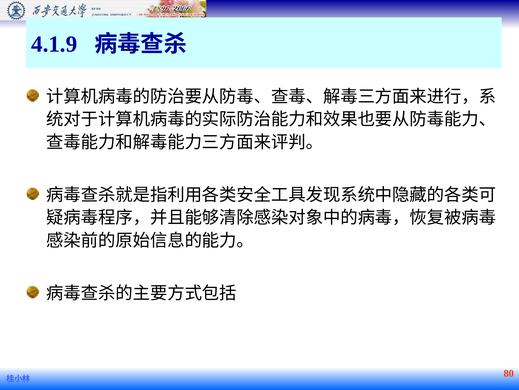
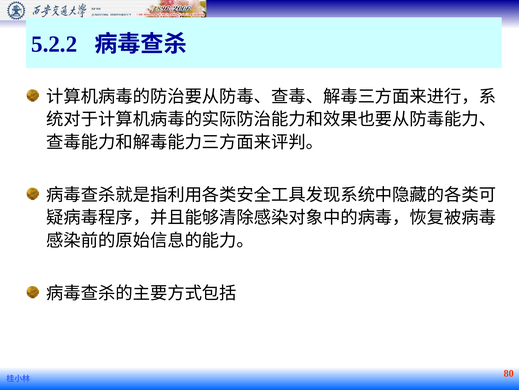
4.1.9: 4.1.9 -> 5.2.2 (54, 44)
